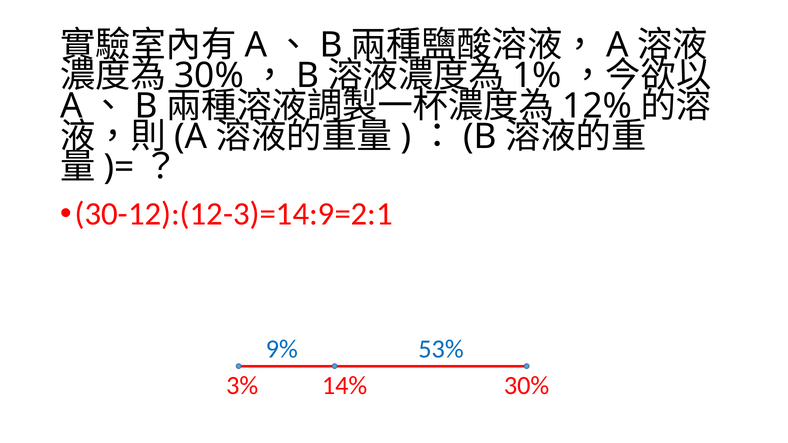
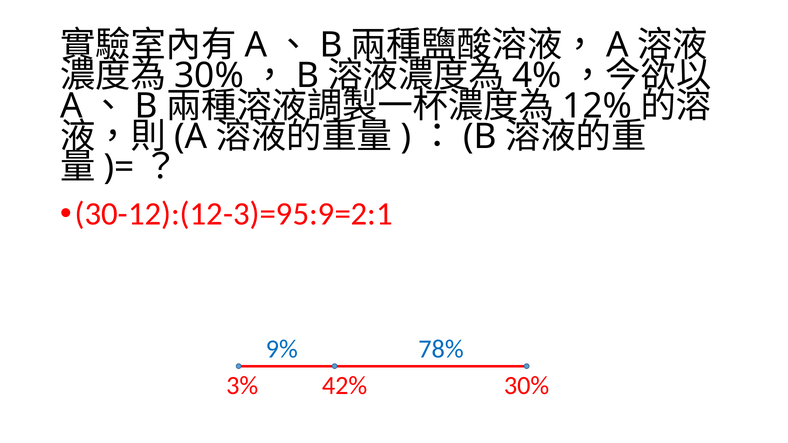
1%: 1% -> 4% (537, 76)
30-12):(12-3)=14:9=2:1: 30-12):(12-3)=14:9=2:1 -> 30-12):(12-3)=95:9=2:1 (234, 214)
53%: 53% -> 78% (441, 349)
14%: 14% -> 42% (345, 386)
